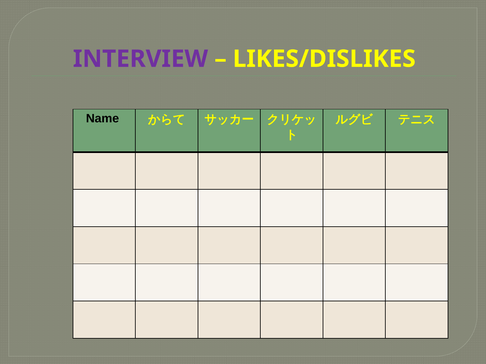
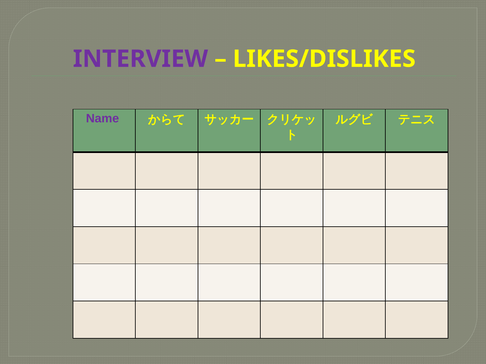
Name colour: black -> purple (102, 119)
